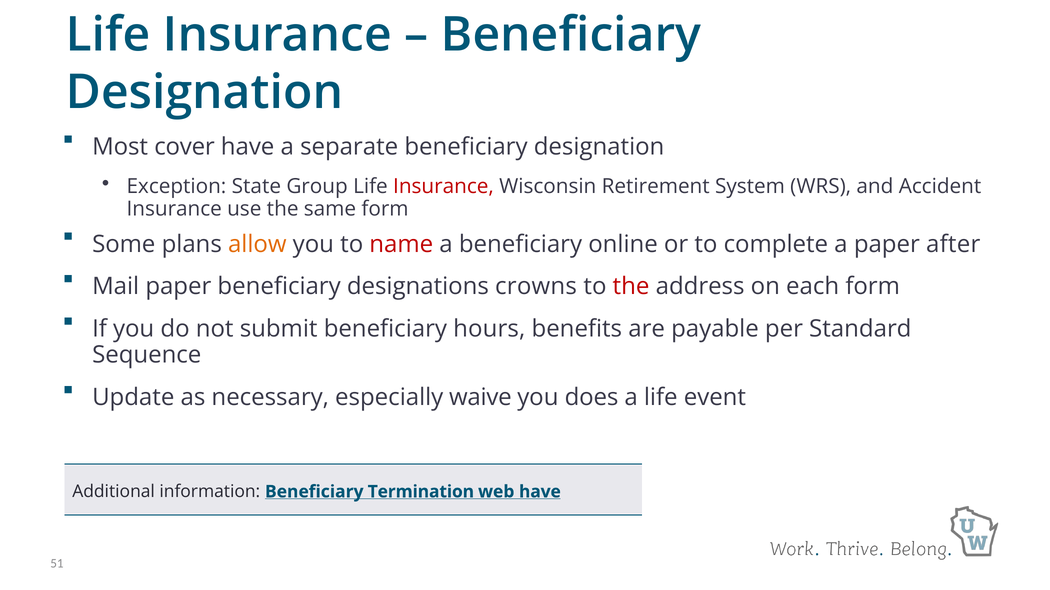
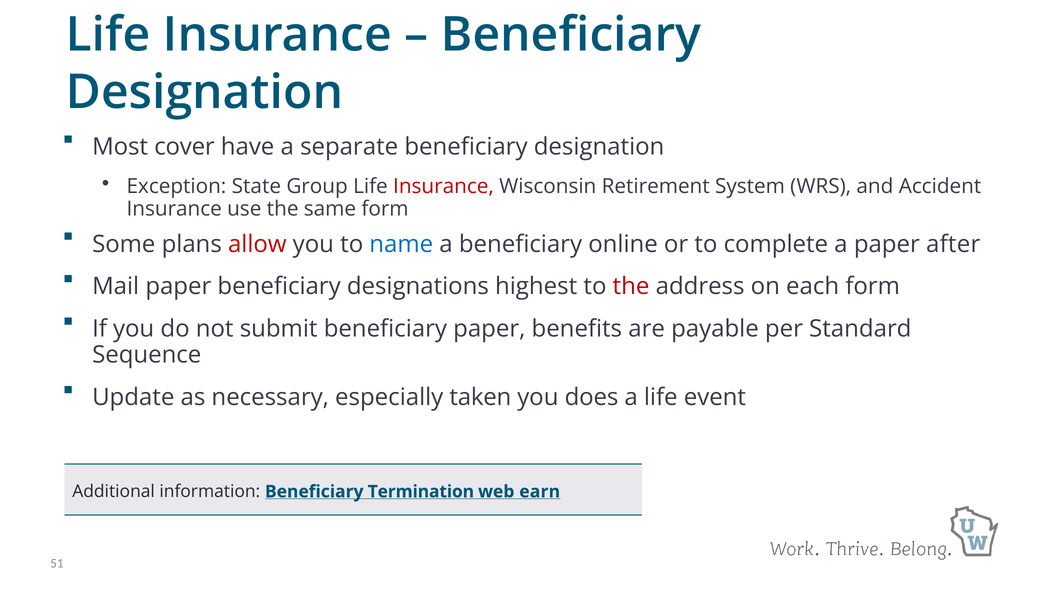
allow colour: orange -> red (257, 244)
name colour: red -> blue (401, 244)
crowns: crowns -> highest (536, 287)
beneficiary hours: hours -> paper (489, 329)
waive: waive -> taken (480, 398)
web have: have -> earn (540, 492)
